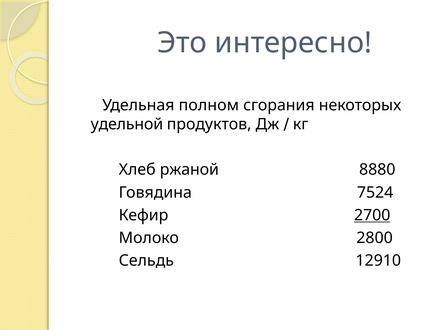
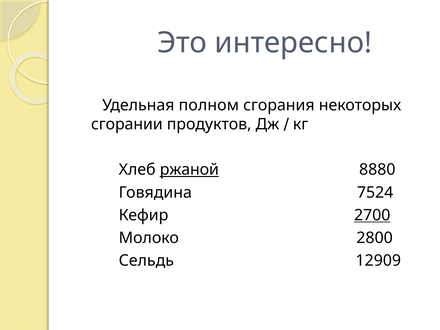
удельной: удельной -> сгорании (127, 124)
ржаной underline: none -> present (189, 170)
12910: 12910 -> 12909 (378, 261)
